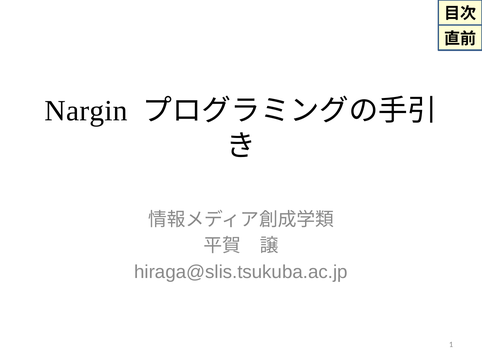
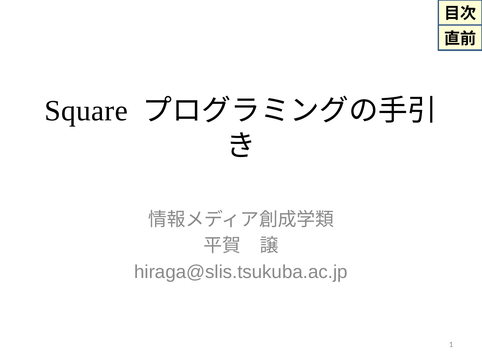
Nargin: Nargin -> Square (86, 111)
